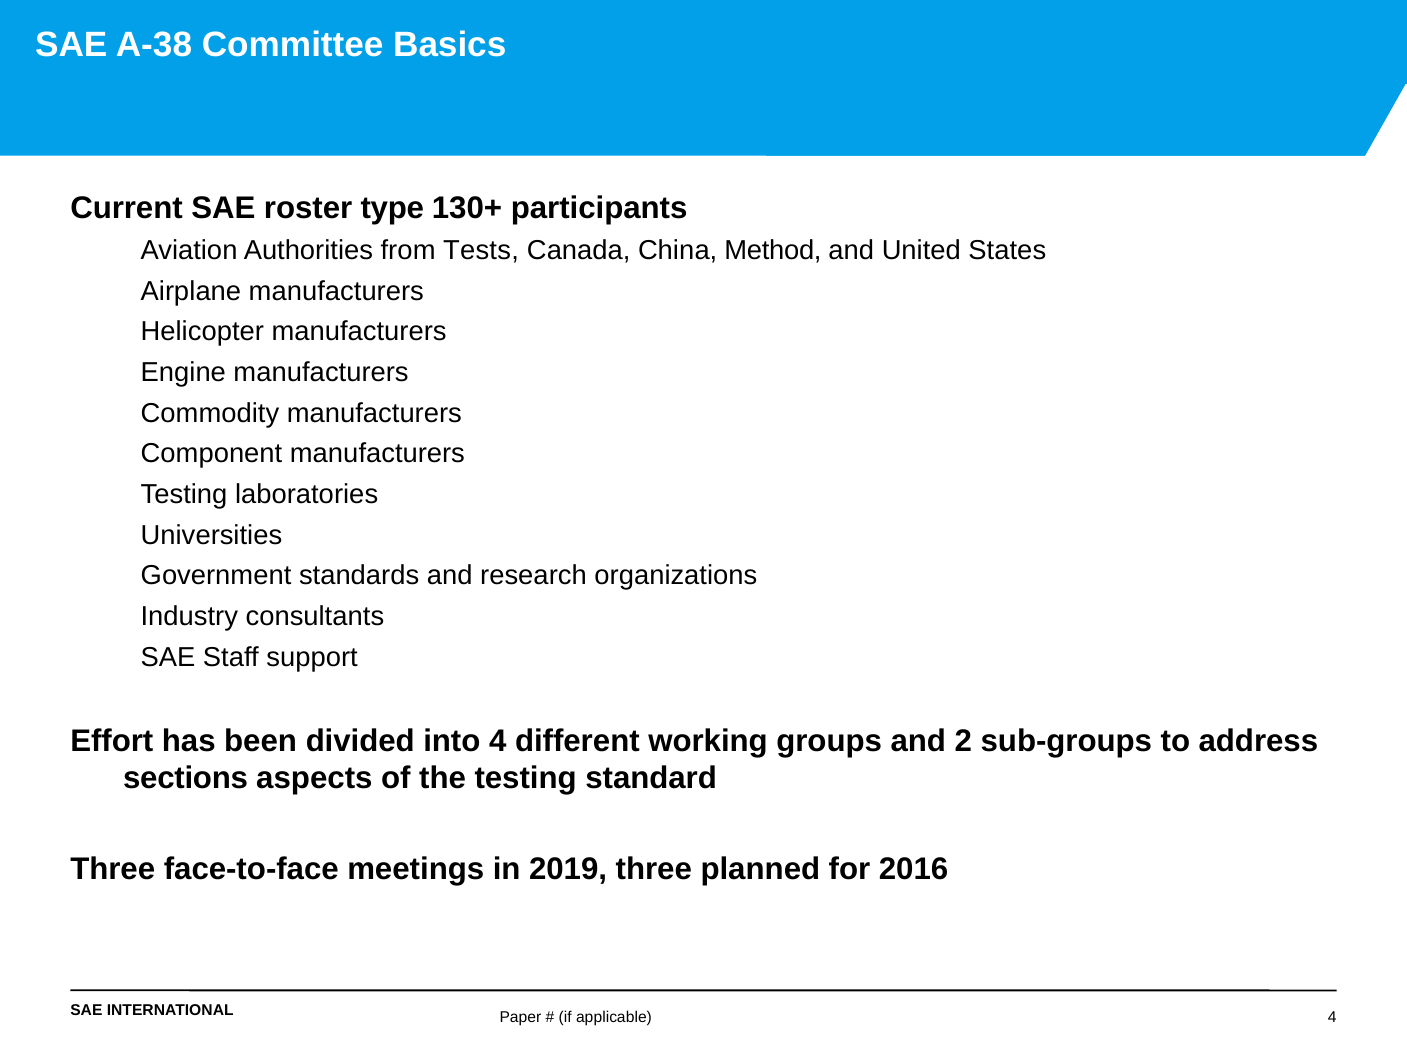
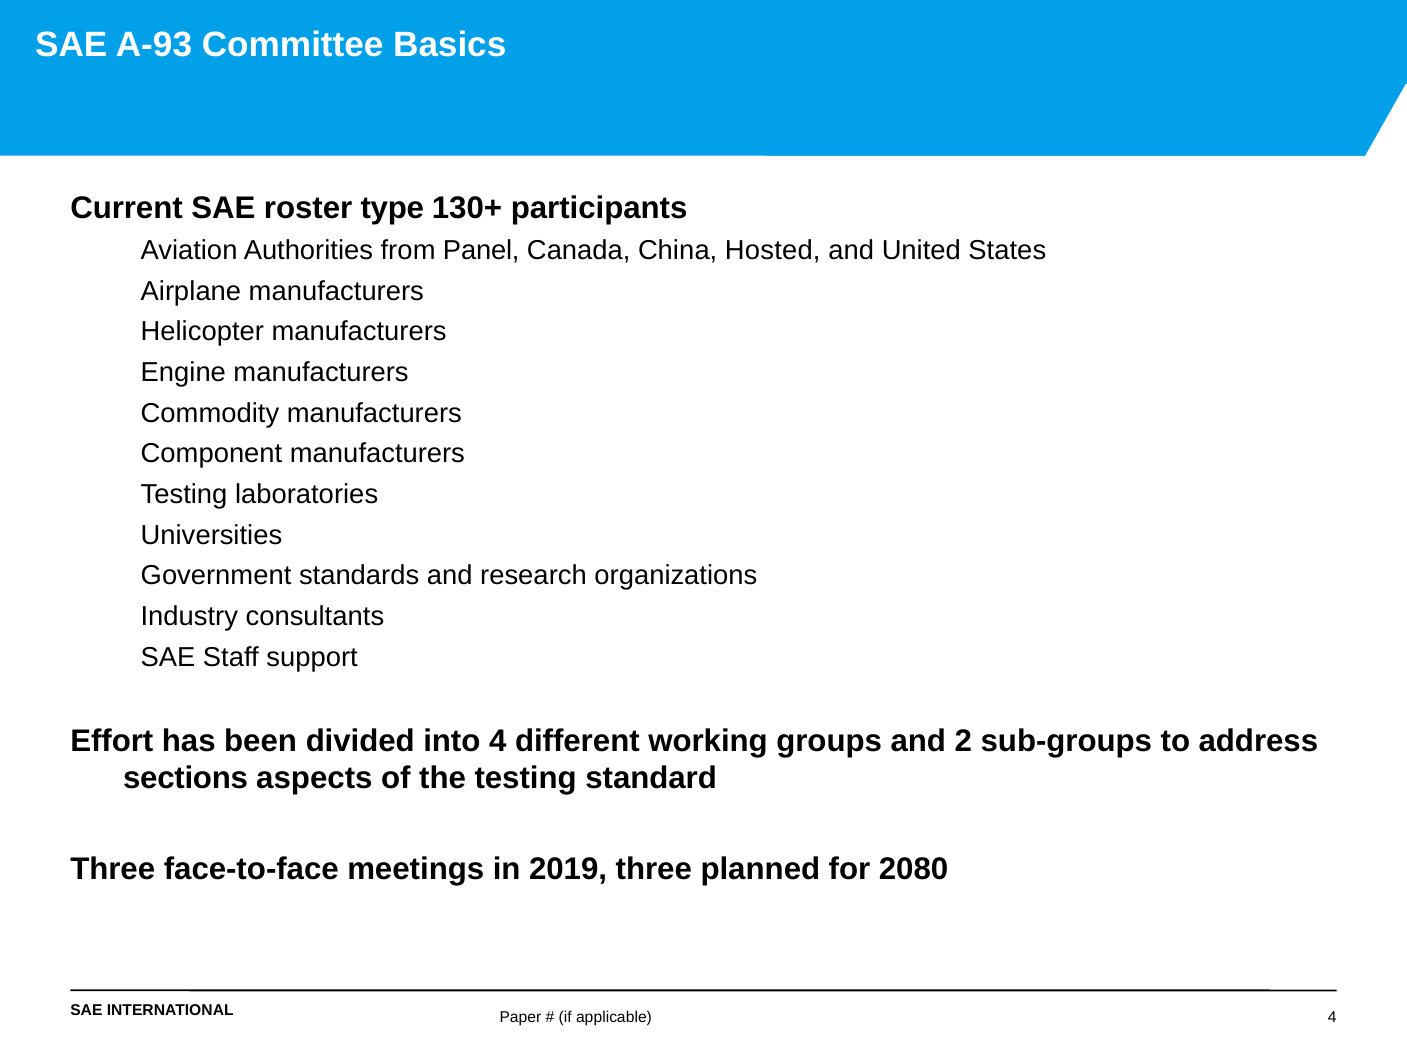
A-38: A-38 -> A-93 (154, 45)
Tests: Tests -> Panel (481, 251)
Method: Method -> Hosted (773, 251)
2016: 2016 -> 2080 (914, 869)
